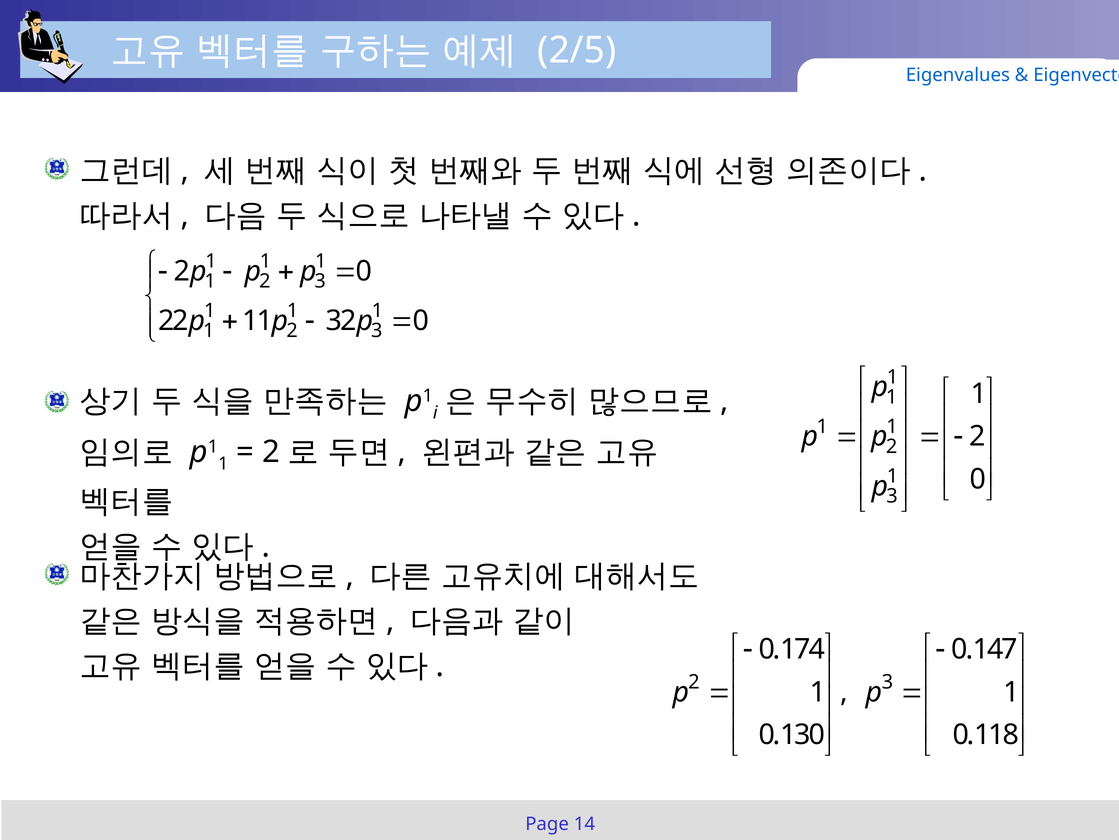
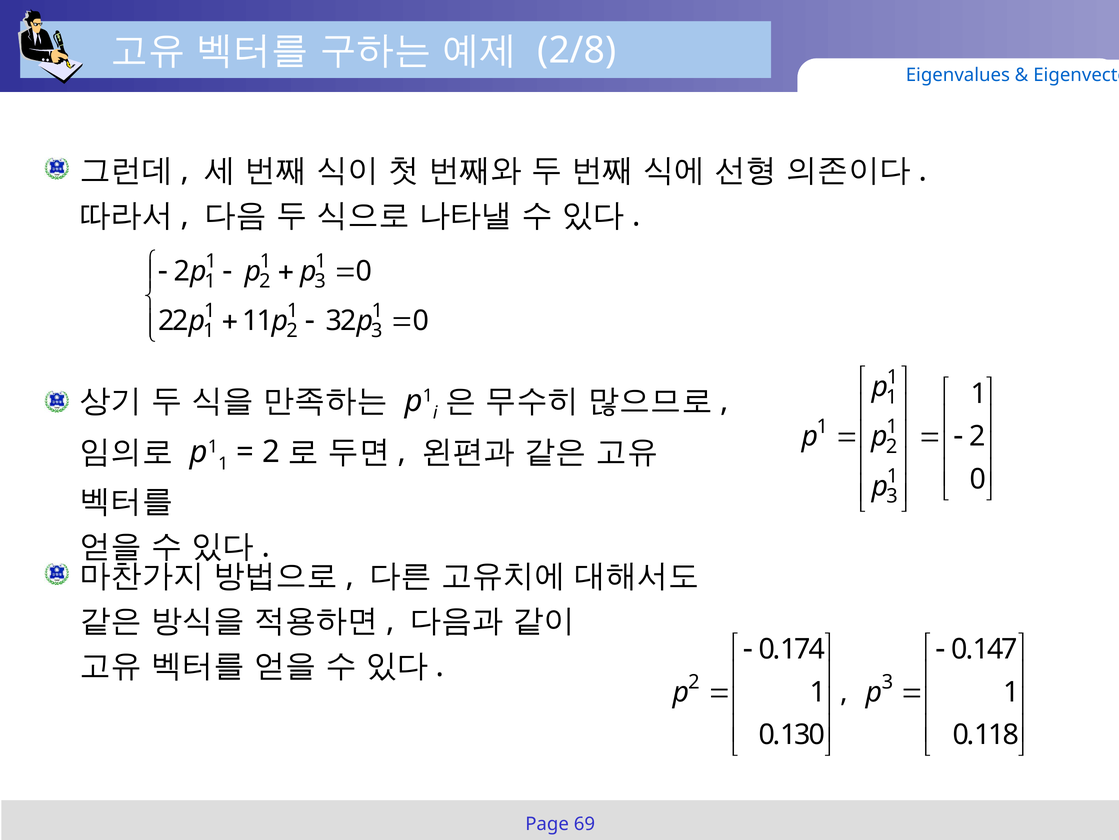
2/5: 2/5 -> 2/8 (577, 50)
14: 14 -> 69 (584, 824)
